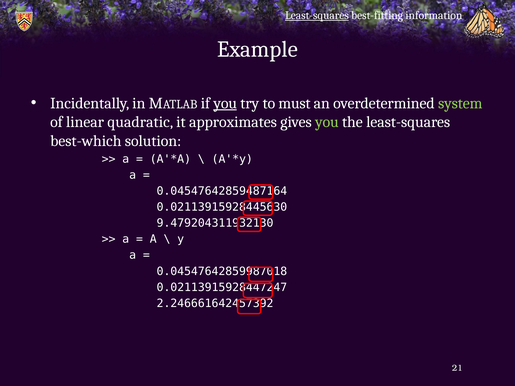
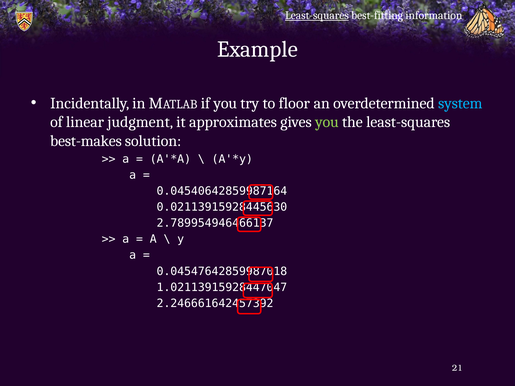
you underline: present -> none (225, 103)
must: must -> floor (294, 103)
system colour: light green -> light blue (460, 103)
quadratic: quadratic -> judgment (140, 122)
best-which: best-which -> best-makes (86, 141)
0.04547642859487164: 0.04547642859487164 -> 0.04540642859987164 (222, 191)
9.479204311932130: 9.479204311932130 -> 2.789954946466137 (215, 223)
0.02113915928447247: 0.02113915928447247 -> 1.02113915928447047 (222, 287)
